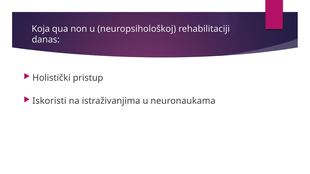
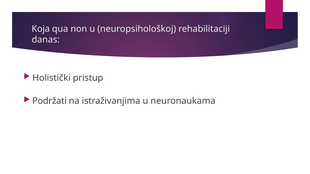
Iskoristi: Iskoristi -> Podržati (49, 101)
